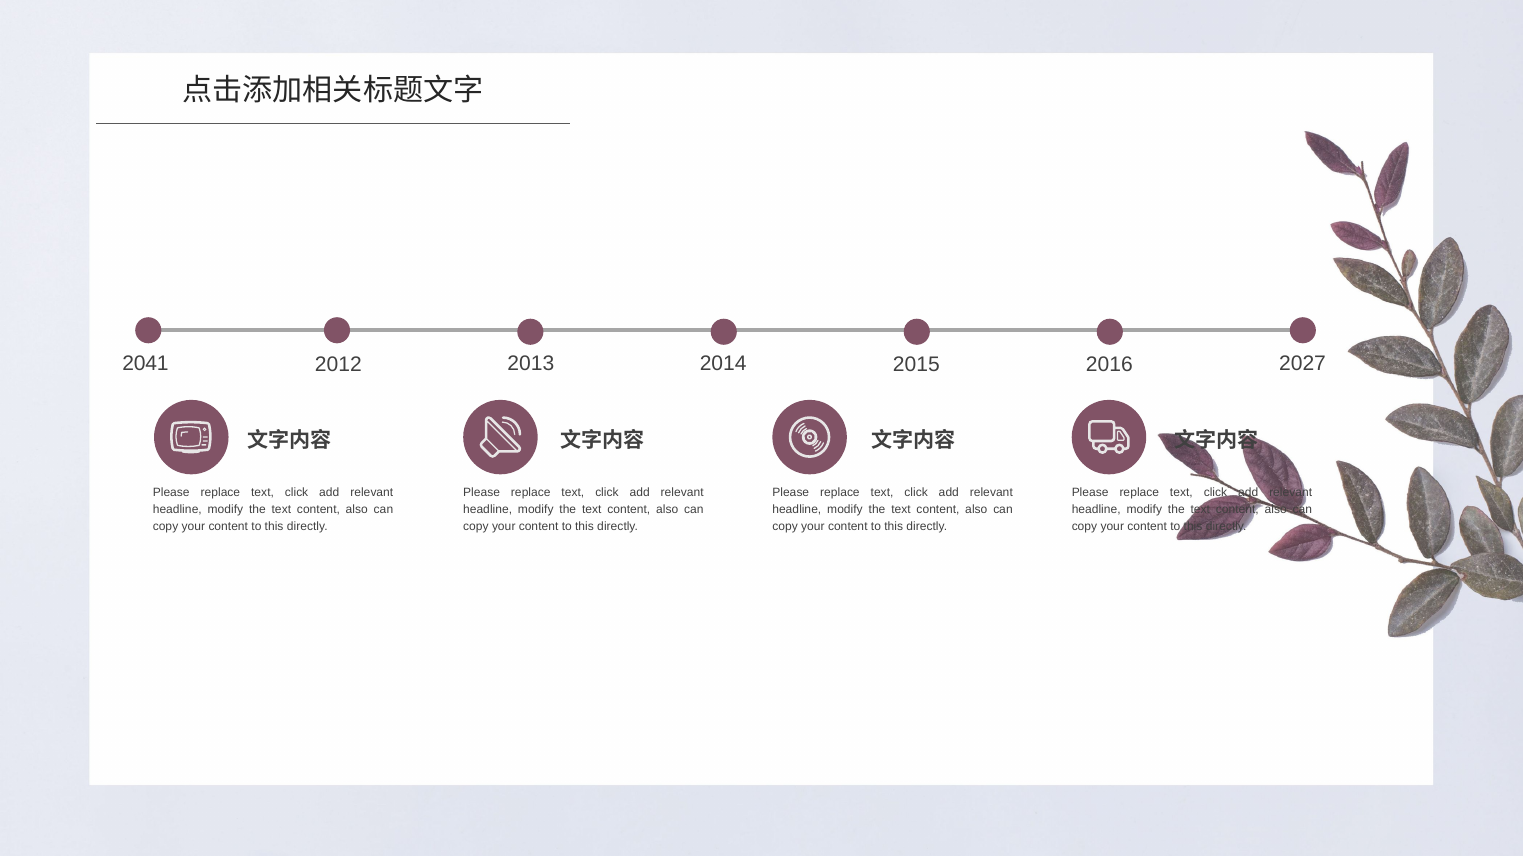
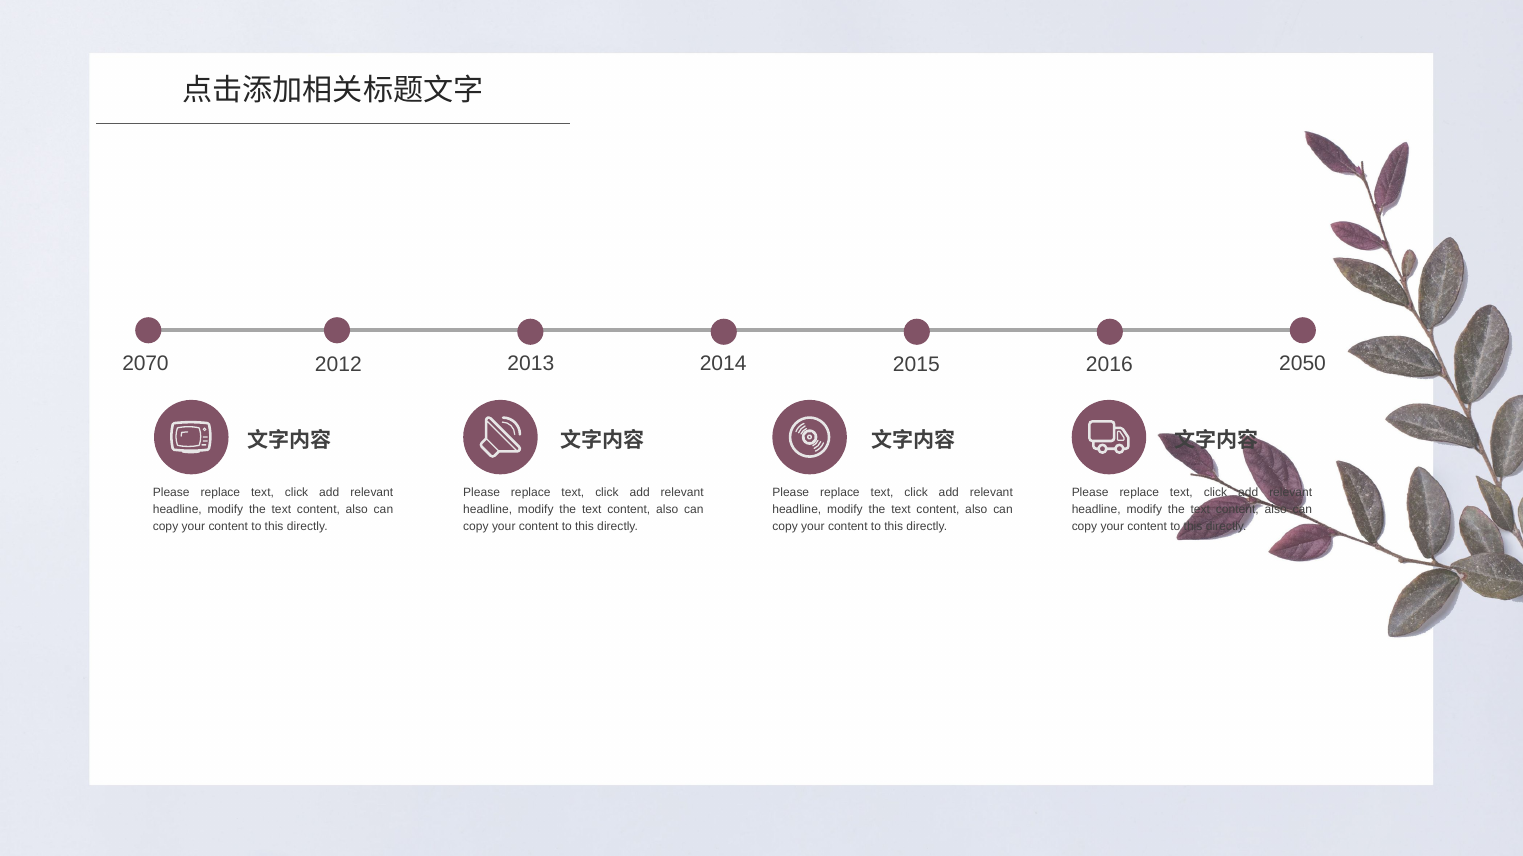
2041: 2041 -> 2070 (145, 364)
2027: 2027 -> 2050 (1303, 364)
